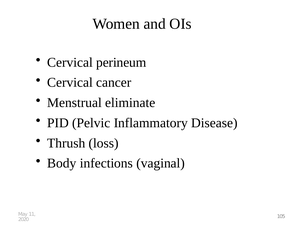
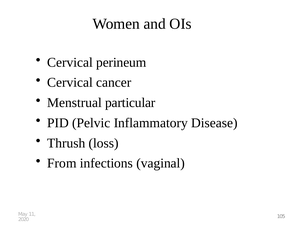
eliminate: eliminate -> particular (130, 103)
Body: Body -> From (62, 163)
